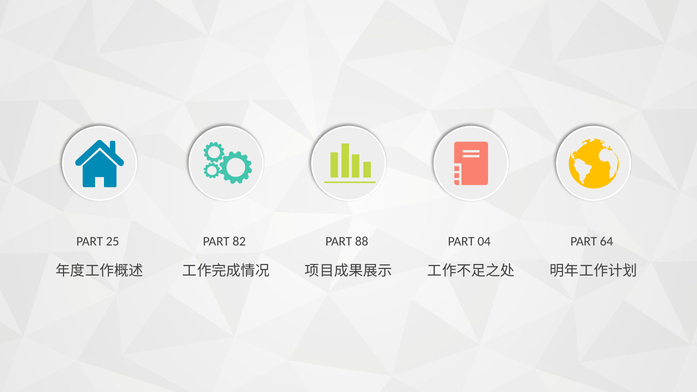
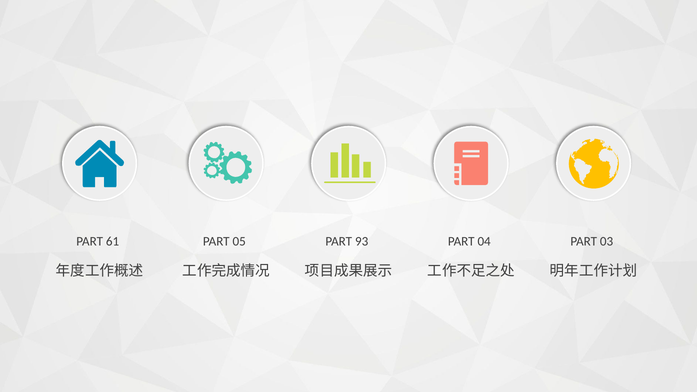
25: 25 -> 61 (113, 242)
82: 82 -> 05 (239, 242)
88: 88 -> 93 (362, 242)
64: 64 -> 03 (607, 242)
